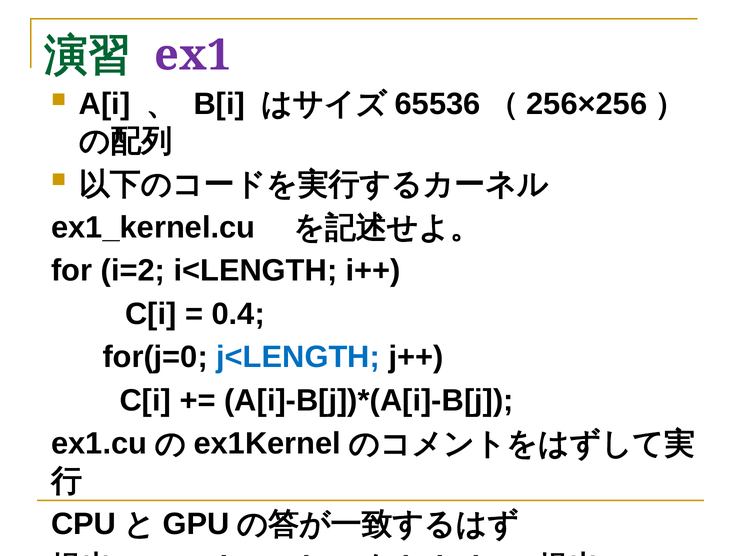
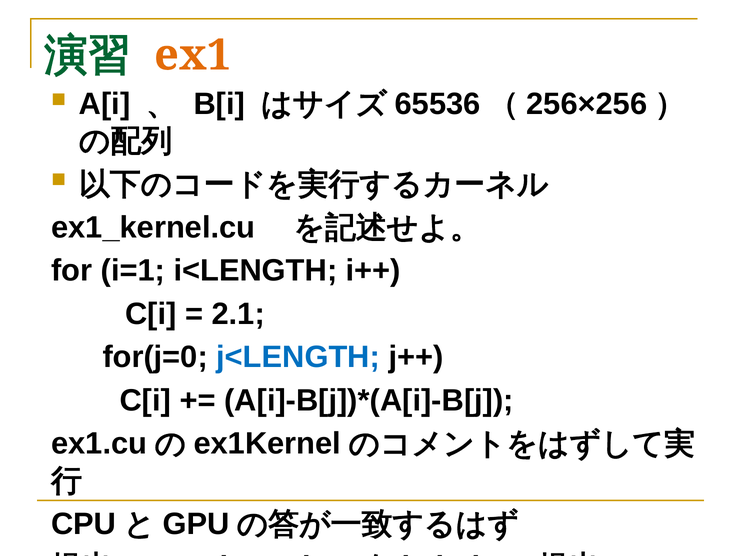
ex1 colour: purple -> orange (193, 55)
i=2: i=2 -> i=1 (133, 271)
0.4: 0.4 -> 2.1 (238, 314)
